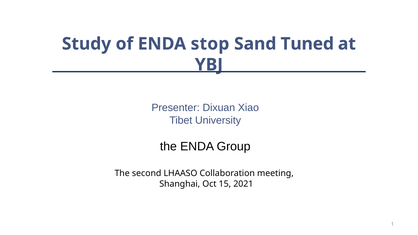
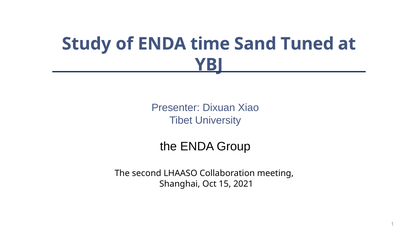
stop: stop -> time (210, 44)
